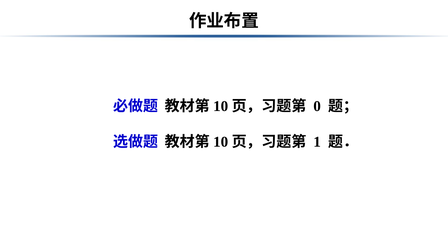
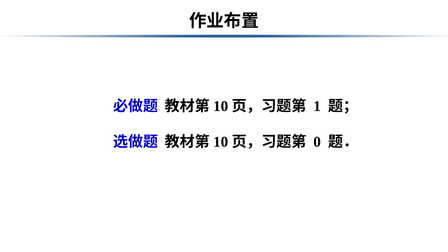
0: 0 -> 1 (317, 106)
1: 1 -> 0 (317, 142)
